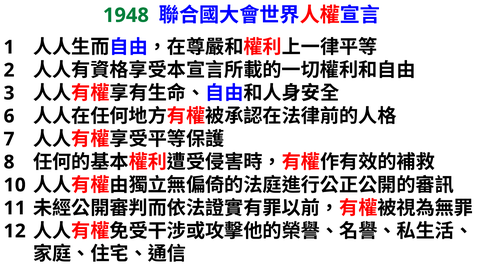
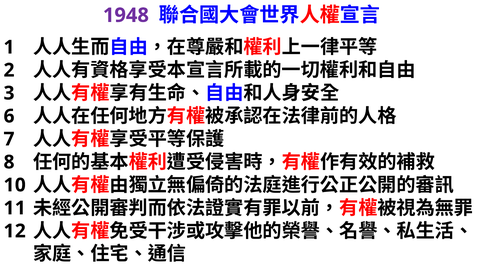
1948 colour: green -> purple (126, 15)
